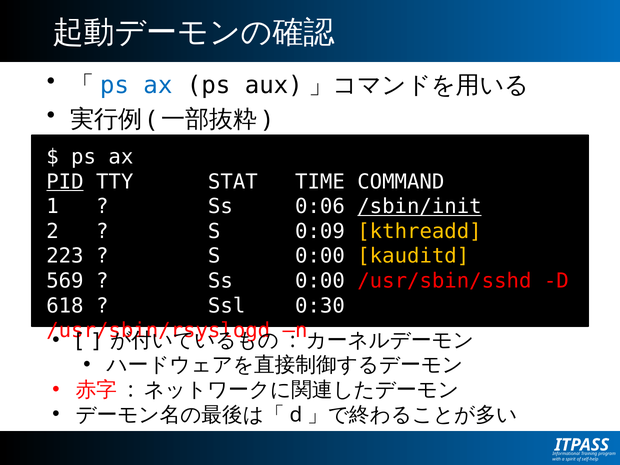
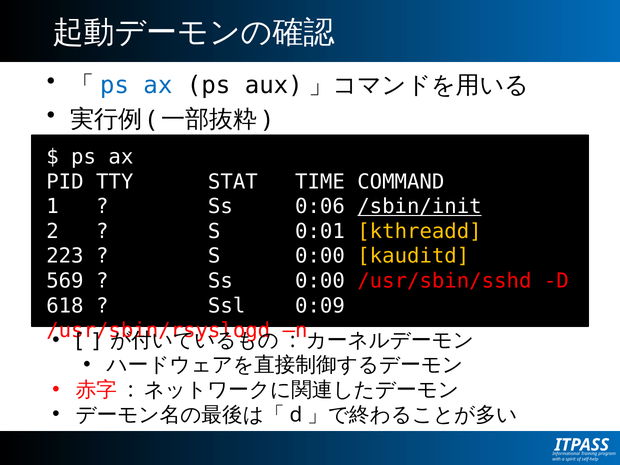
PID underline: present -> none (65, 182)
0:09: 0:09 -> 0:01 (320, 231)
0:30: 0:30 -> 0:09 (320, 306)
